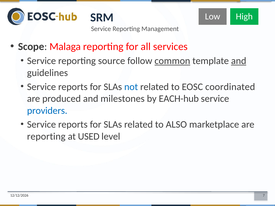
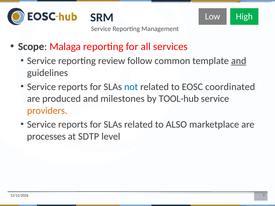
source: source -> review (112, 61)
common underline: present -> none (172, 61)
EACH-hub: EACH-hub -> TOOL-hub (179, 99)
providers colour: blue -> orange (47, 111)
reporting: reporting -> processes (46, 137)
USED: USED -> SDTP (89, 137)
